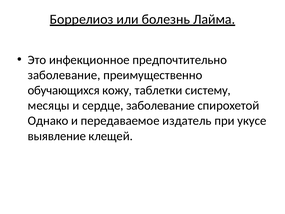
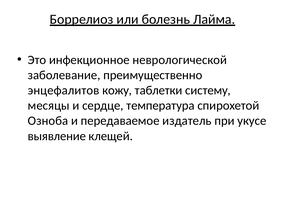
предпочтительно: предпочтительно -> неврологической (180, 60)
обучающихся: обучающихся -> энцефалитов (64, 90)
сердце заболевание: заболевание -> температура (160, 105)
Однако: Однако -> Озноба (48, 121)
